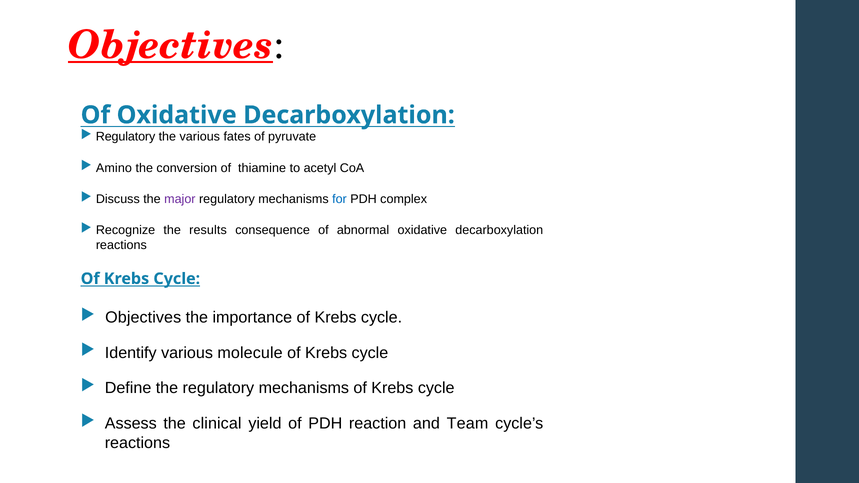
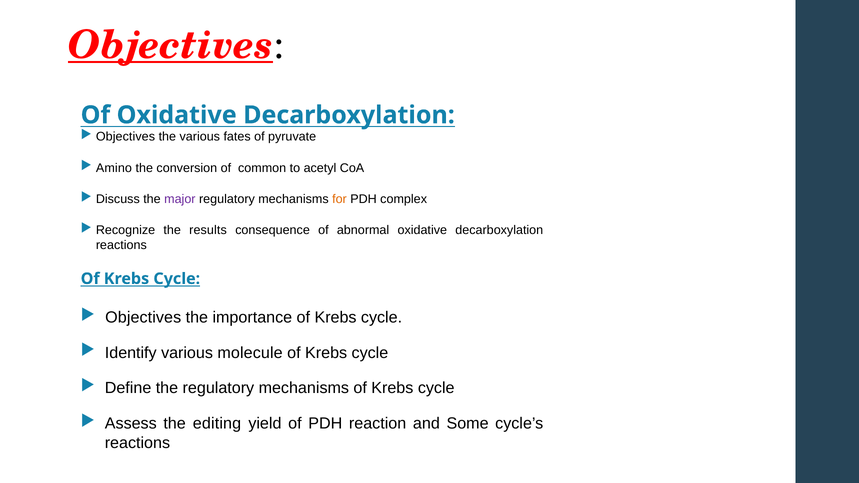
Regulatory: Regulatory -> Objectives (125, 137)
thiamine: thiamine -> common (262, 168)
for colour: blue -> orange (339, 199)
clinical: clinical -> editing (217, 424)
Team: Team -> Some (468, 424)
